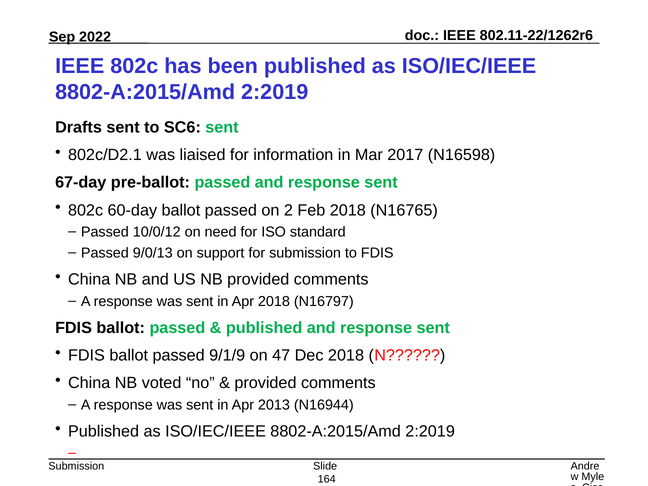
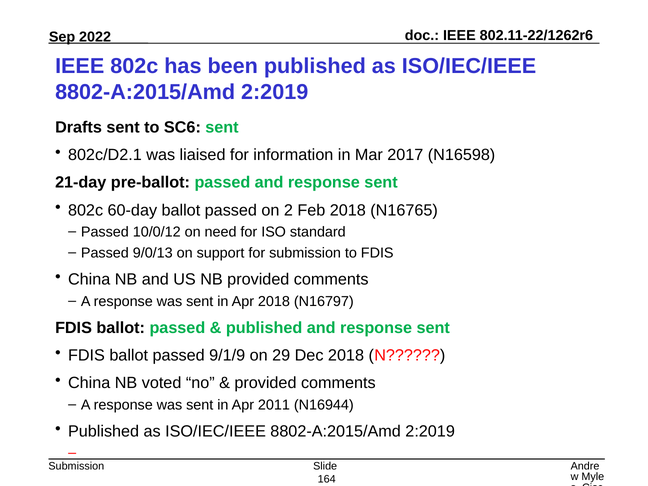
67-day: 67-day -> 21-day (81, 183)
47: 47 -> 29 (281, 355)
2013: 2013 -> 2011 (274, 405)
